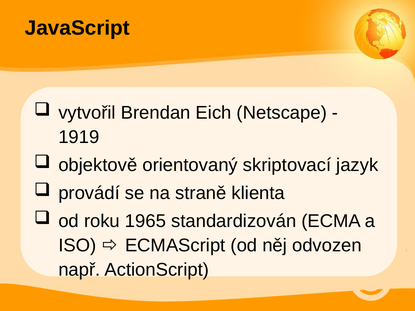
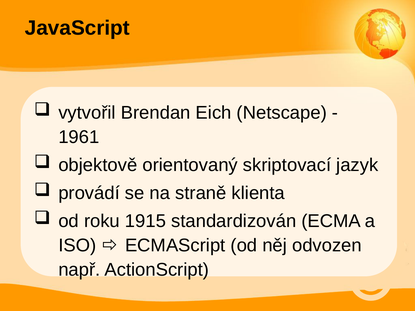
1919: 1919 -> 1961 (79, 137)
1965: 1965 -> 1915 (146, 221)
